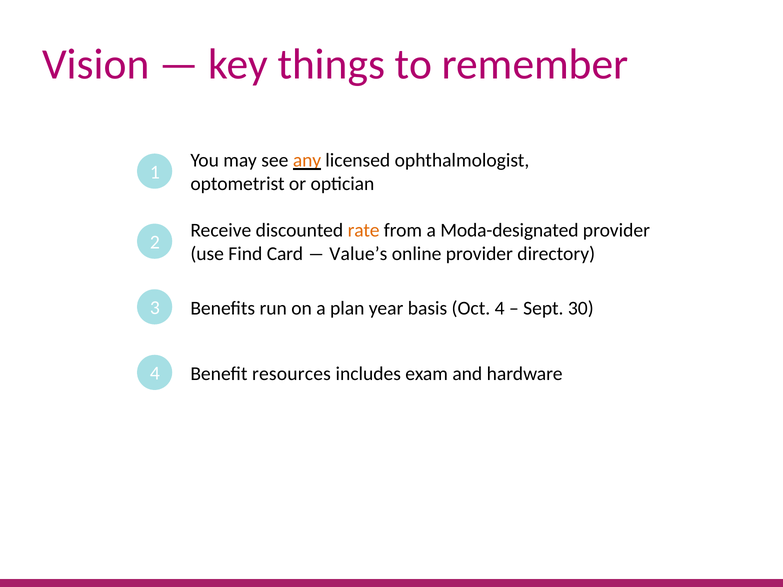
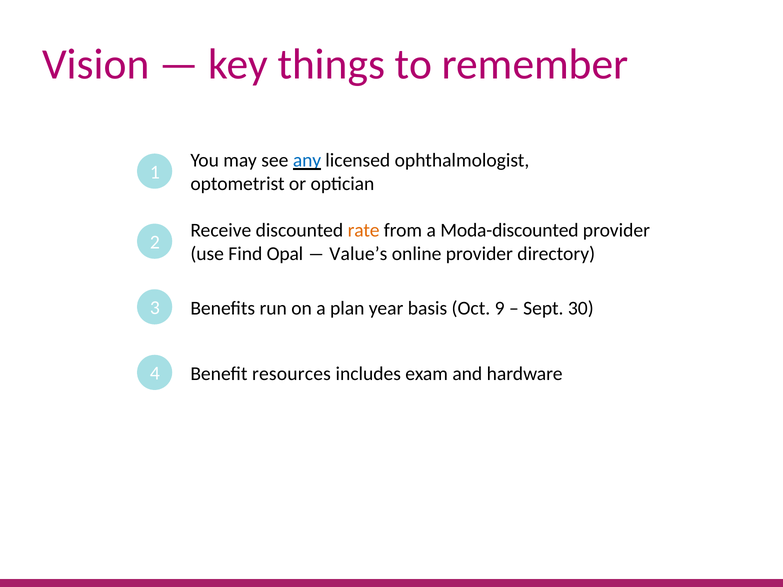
any colour: orange -> blue (307, 160)
Moda-designated: Moda-designated -> Moda-discounted (509, 231)
Card: Card -> Opal (285, 254)
Oct 4: 4 -> 9 (500, 309)
